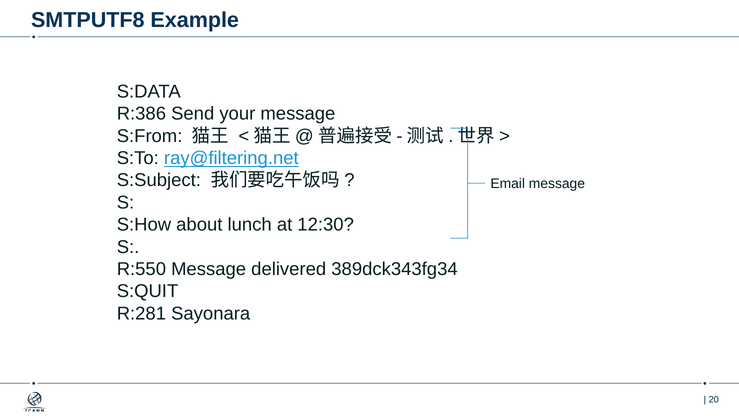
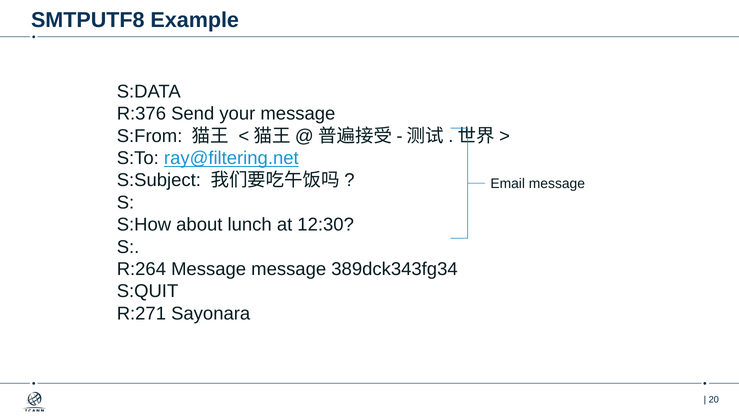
R:386: R:386 -> R:376 (141, 114)
R:550: R:550 -> R:264 (141, 269)
Message delivered: delivered -> message (289, 269)
R:281: R:281 -> R:271 (141, 313)
